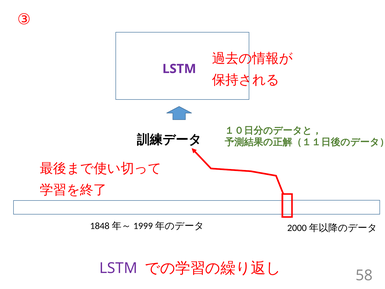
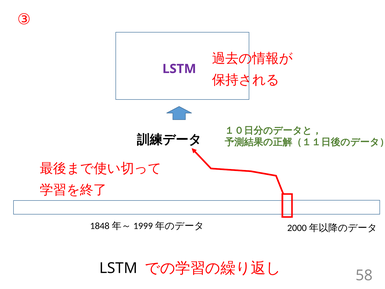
LSTM colour: purple -> black (118, 268)
